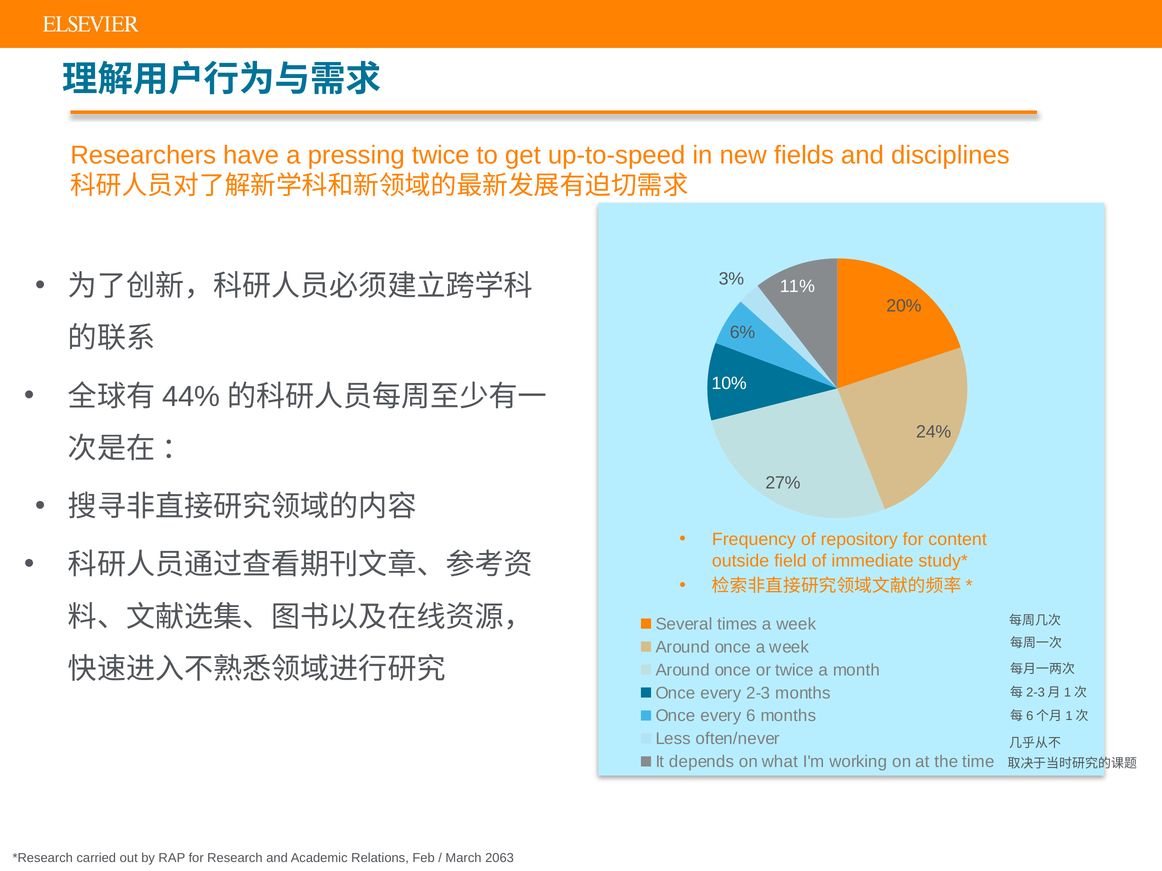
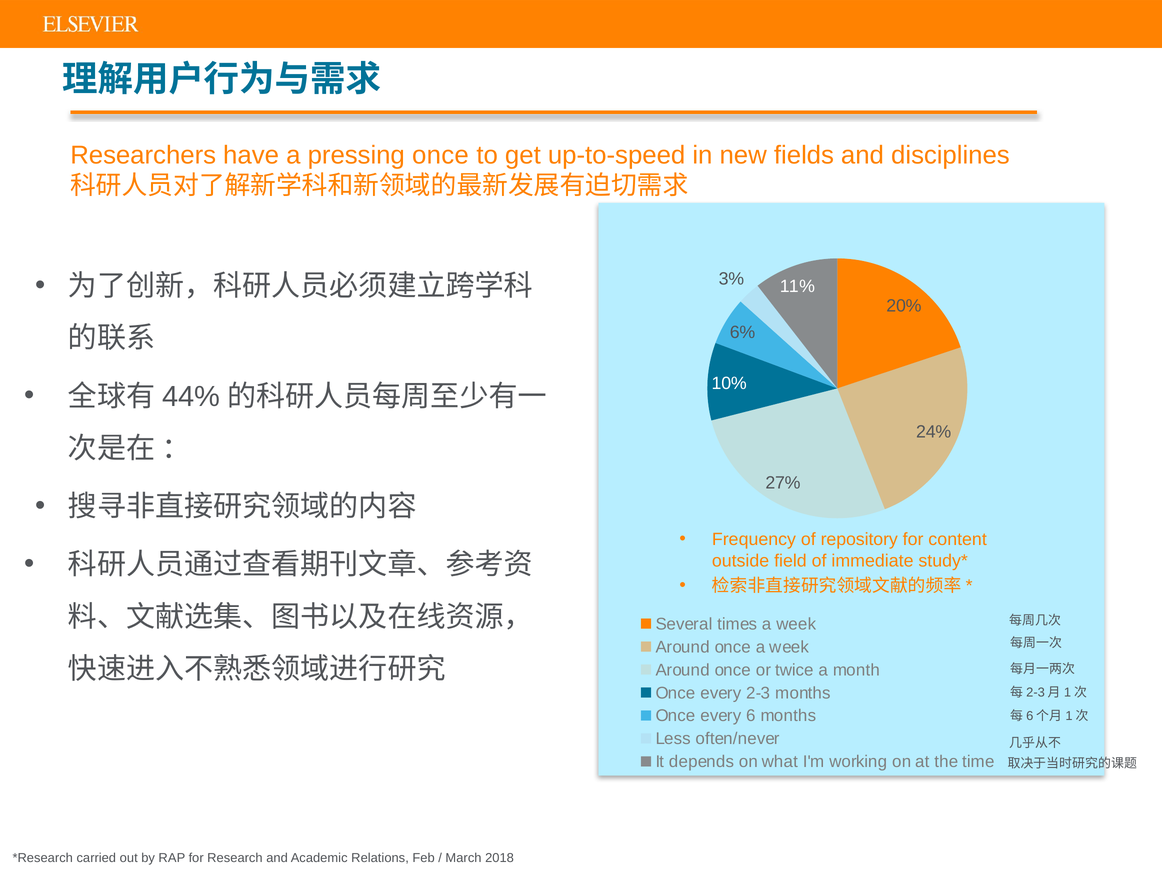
pressing twice: twice -> once (440, 155)
2063: 2063 -> 2018 (500, 859)
